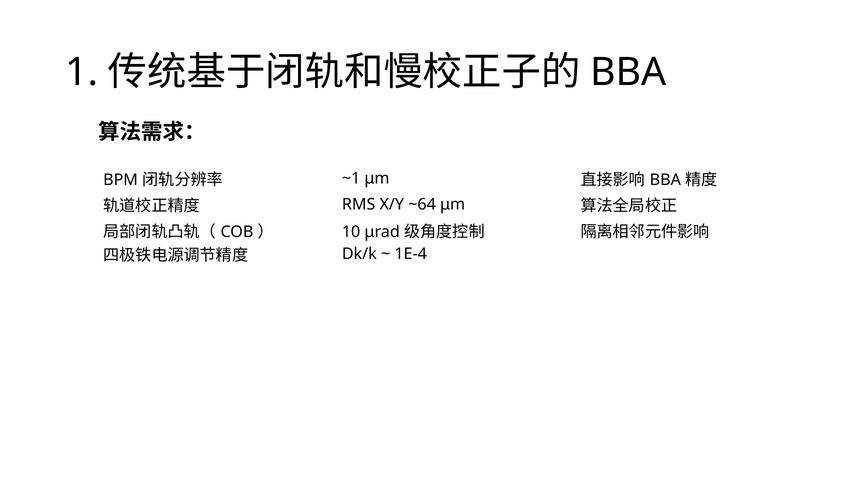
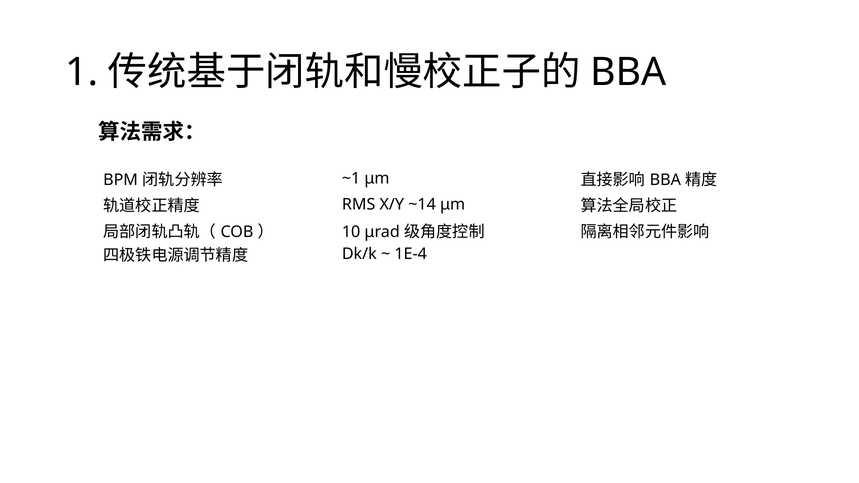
~64: ~64 -> ~14 (422, 205)
